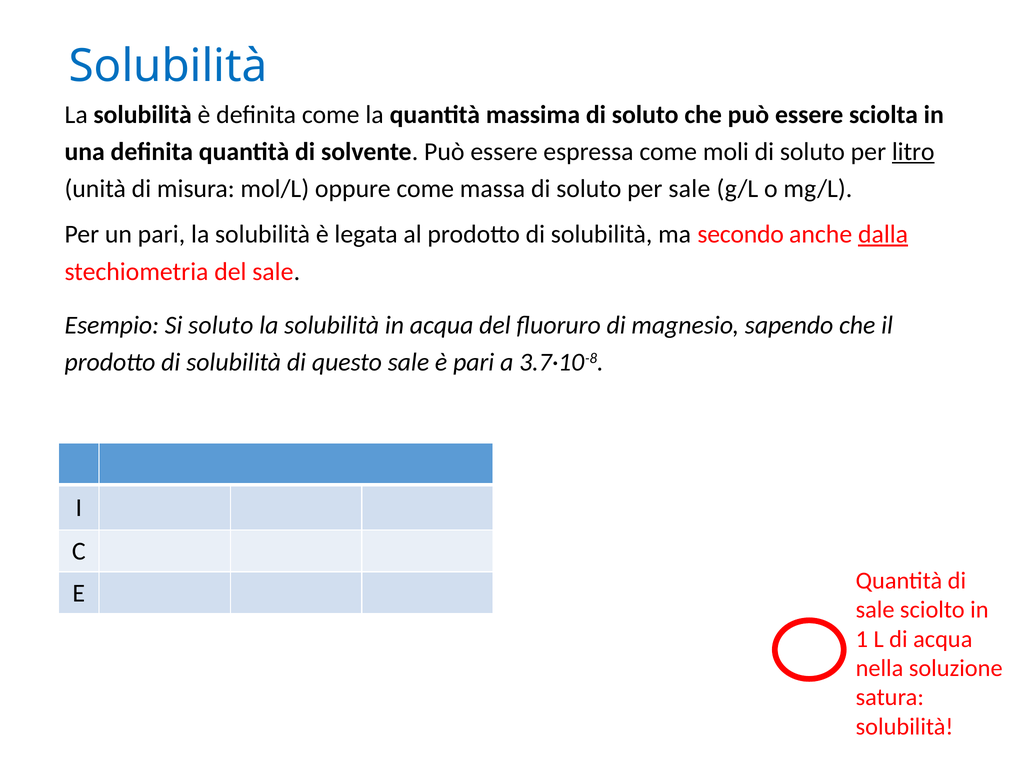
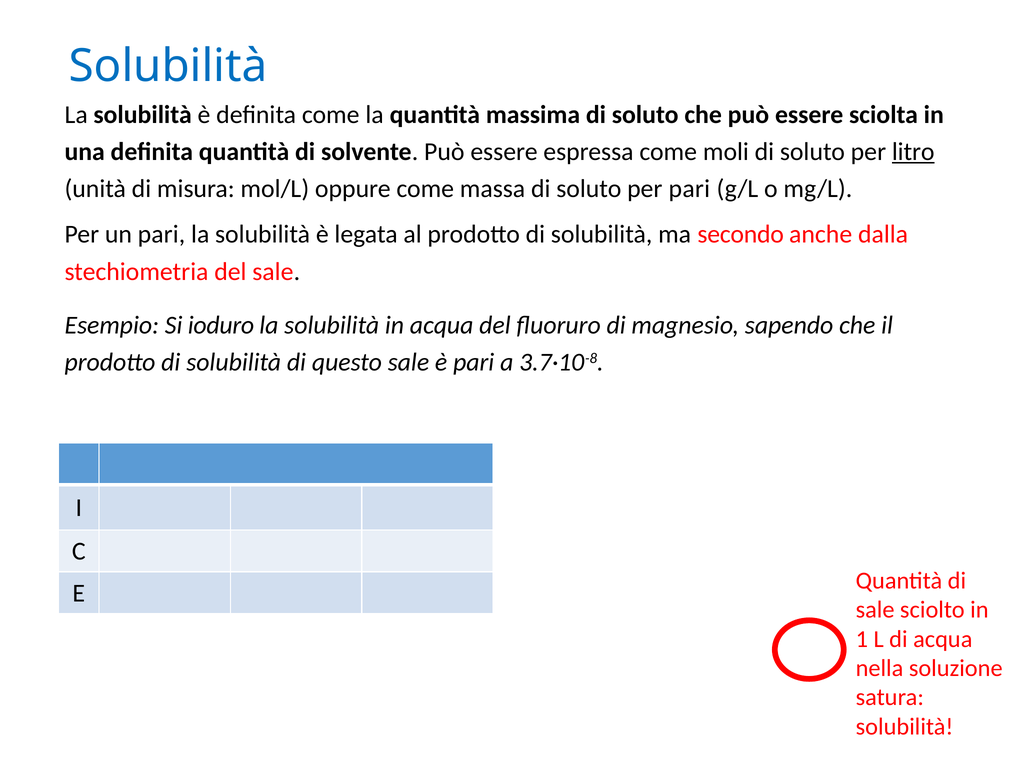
per sale: sale -> pari (689, 189)
dalla underline: present -> none (883, 235)
Si soluto: soluto -> ioduro (221, 325)
